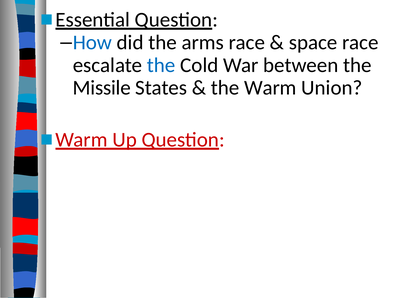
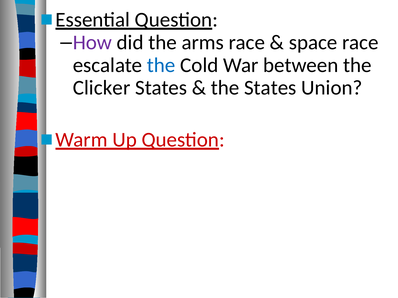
How colour: blue -> purple (92, 43)
Missile: Missile -> Clicker (102, 88)
the Warm: Warm -> States (270, 88)
